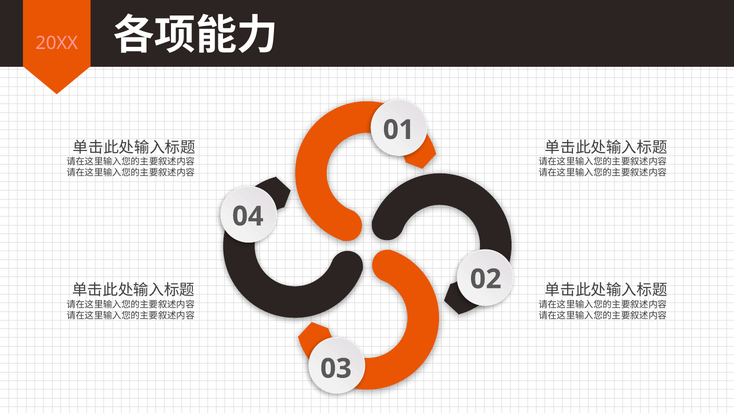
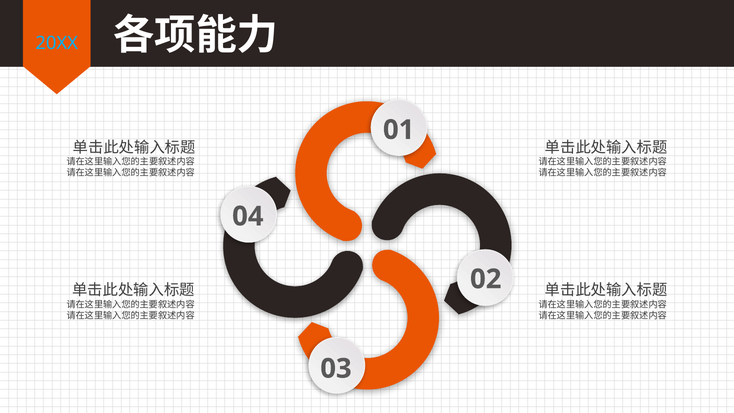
20XX colour: pink -> light blue (57, 43)
